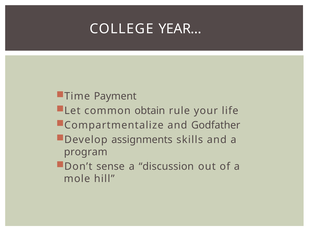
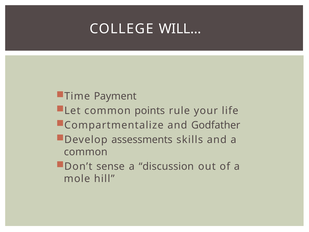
YEAR…: YEAR… -> WILL… (180, 29)
obtain: obtain -> points (150, 111)
assignments: assignments -> assessments (142, 139)
program: program -> common (86, 152)
